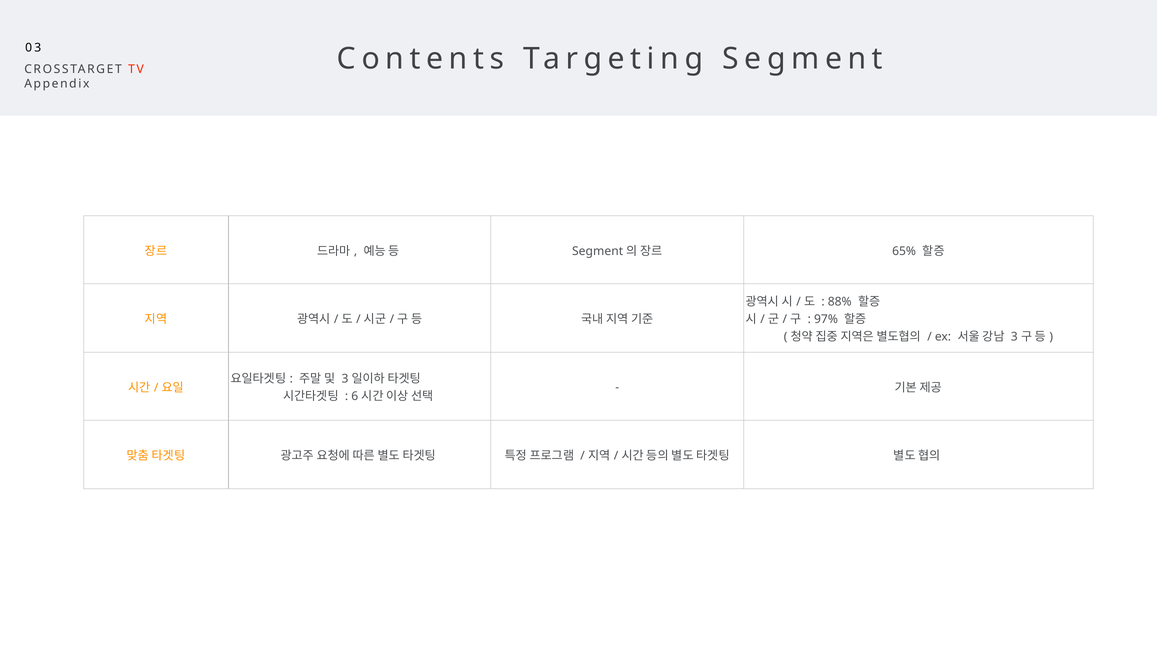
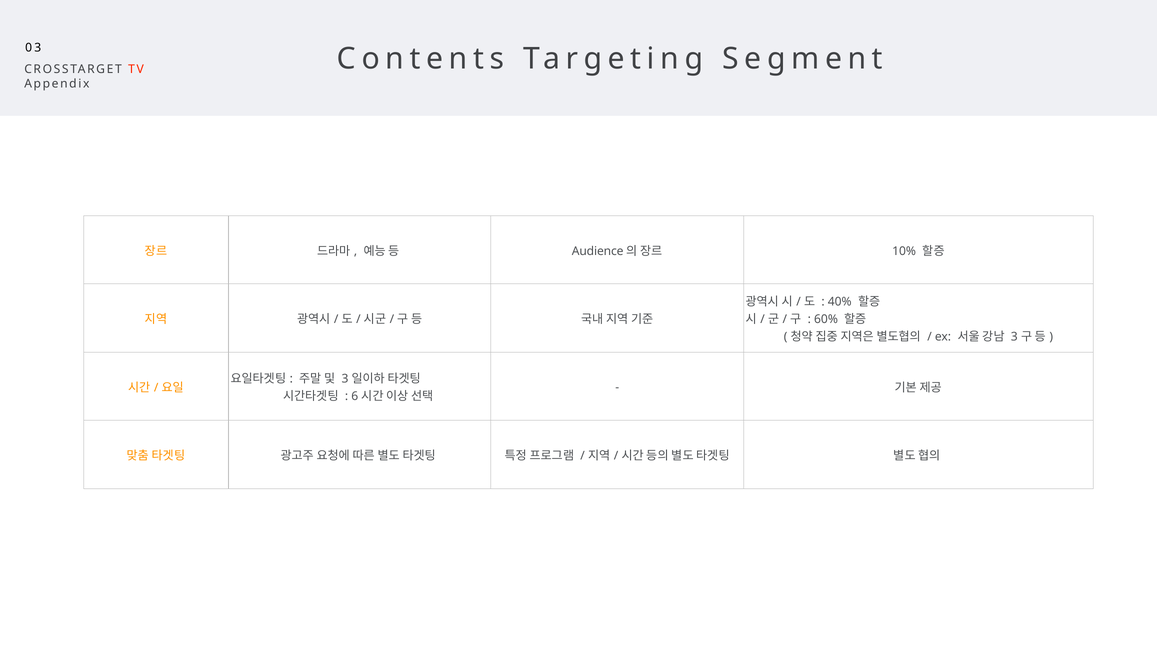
Segment: Segment -> Audience (598, 251)
65%: 65% -> 10% (904, 251)
88%: 88% -> 40% (840, 302)
97%: 97% -> 60% (826, 319)
